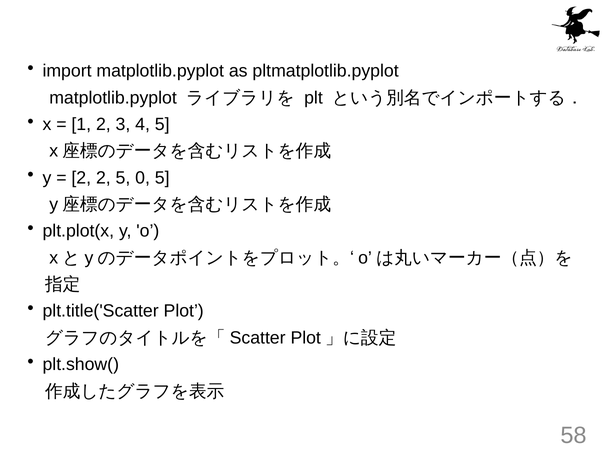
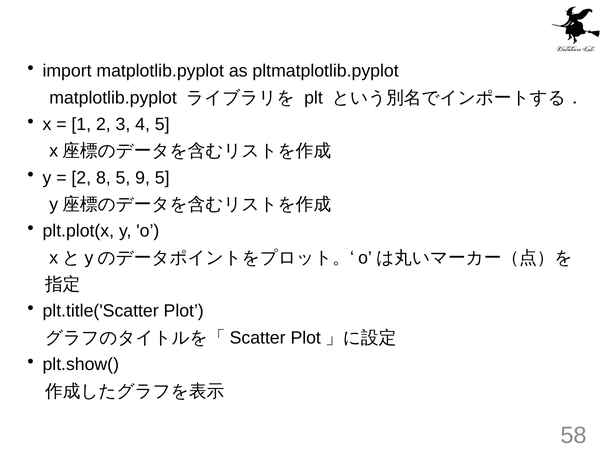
2 2: 2 -> 8 (103, 178)
0: 0 -> 9 (143, 178)
